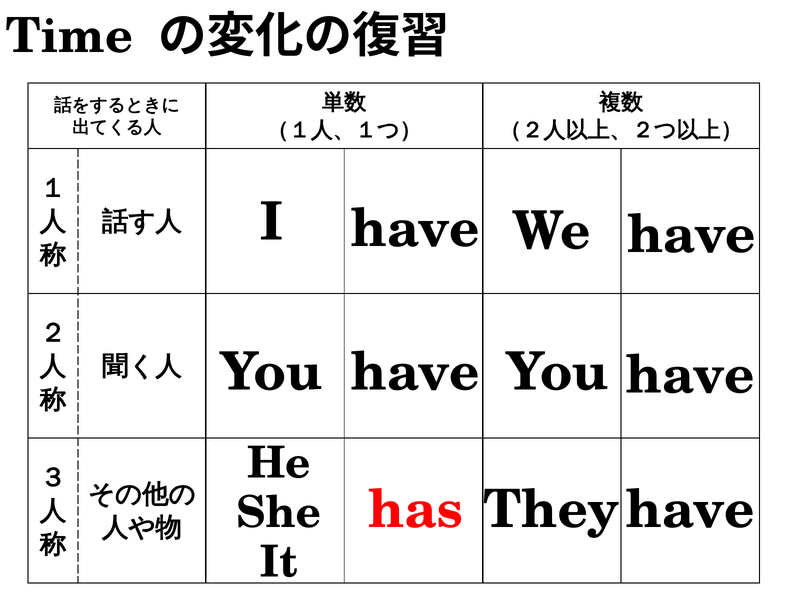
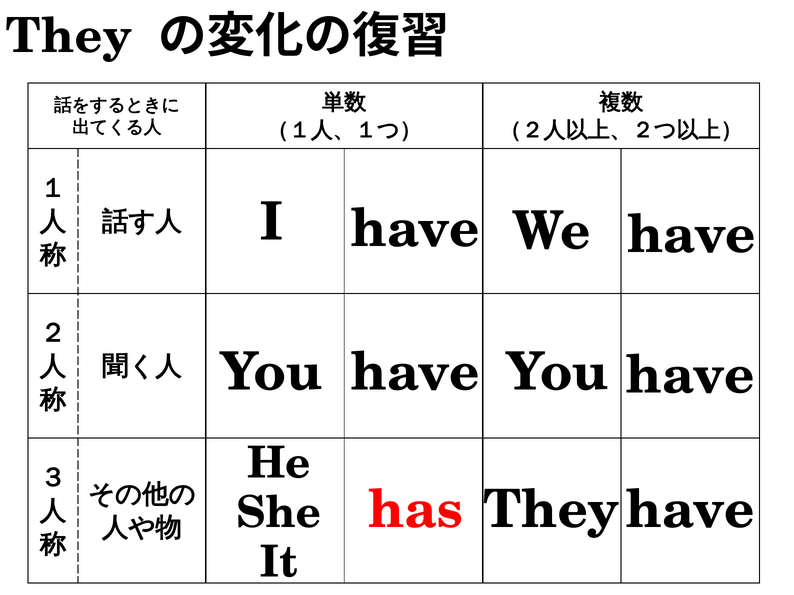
Time: Time -> They (69, 36)
